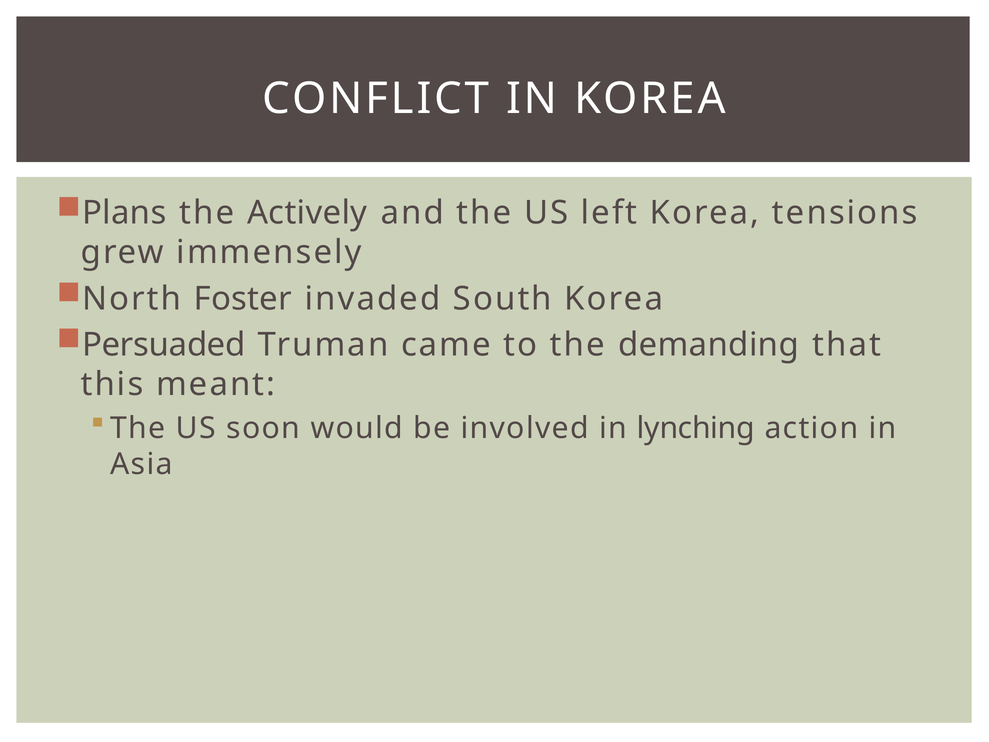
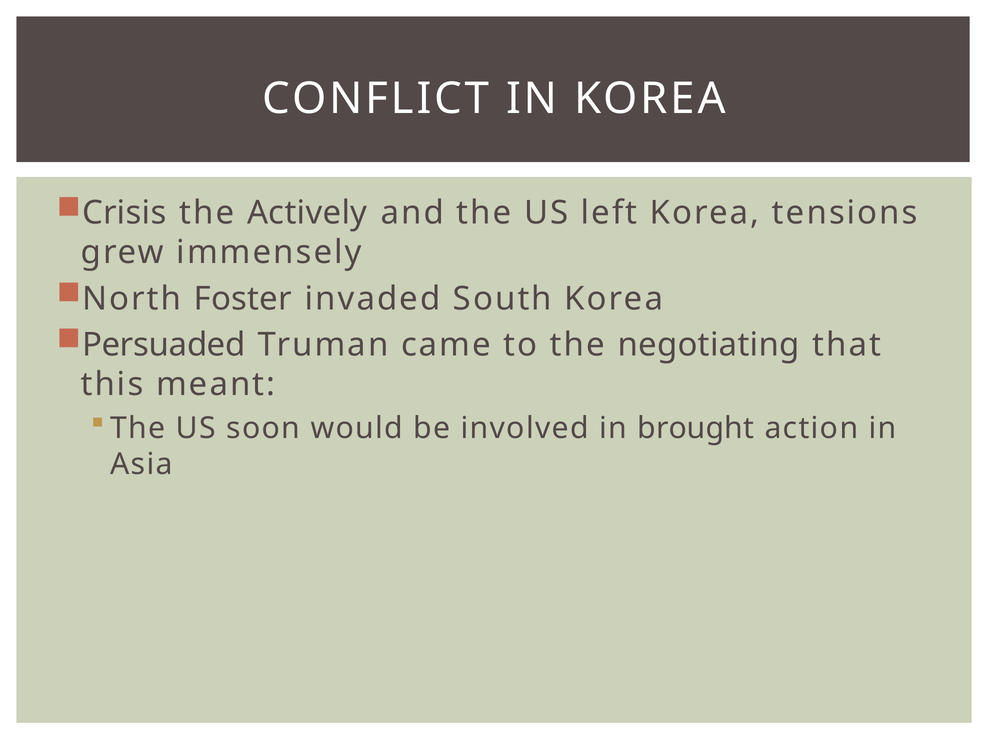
Plans: Plans -> Crisis (124, 213)
demanding: demanding -> negotiating (709, 345)
lynching: lynching -> brought (696, 428)
